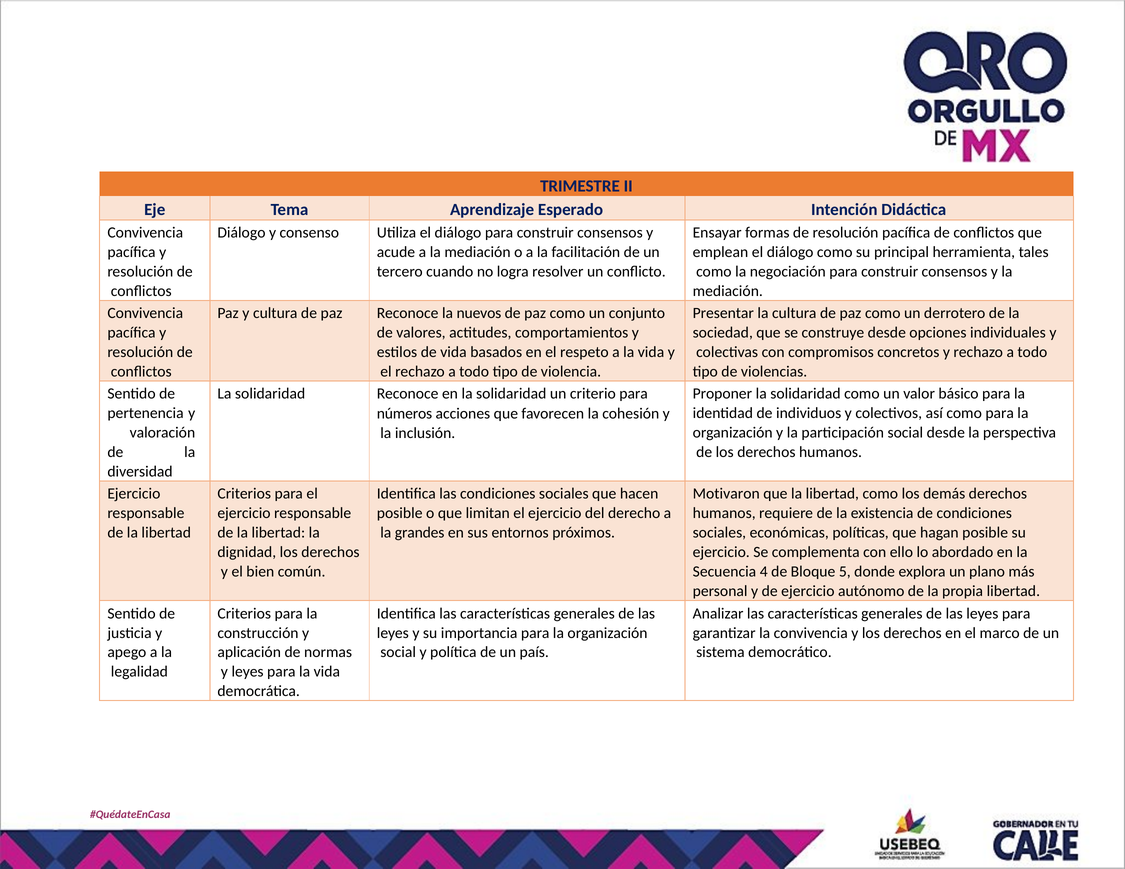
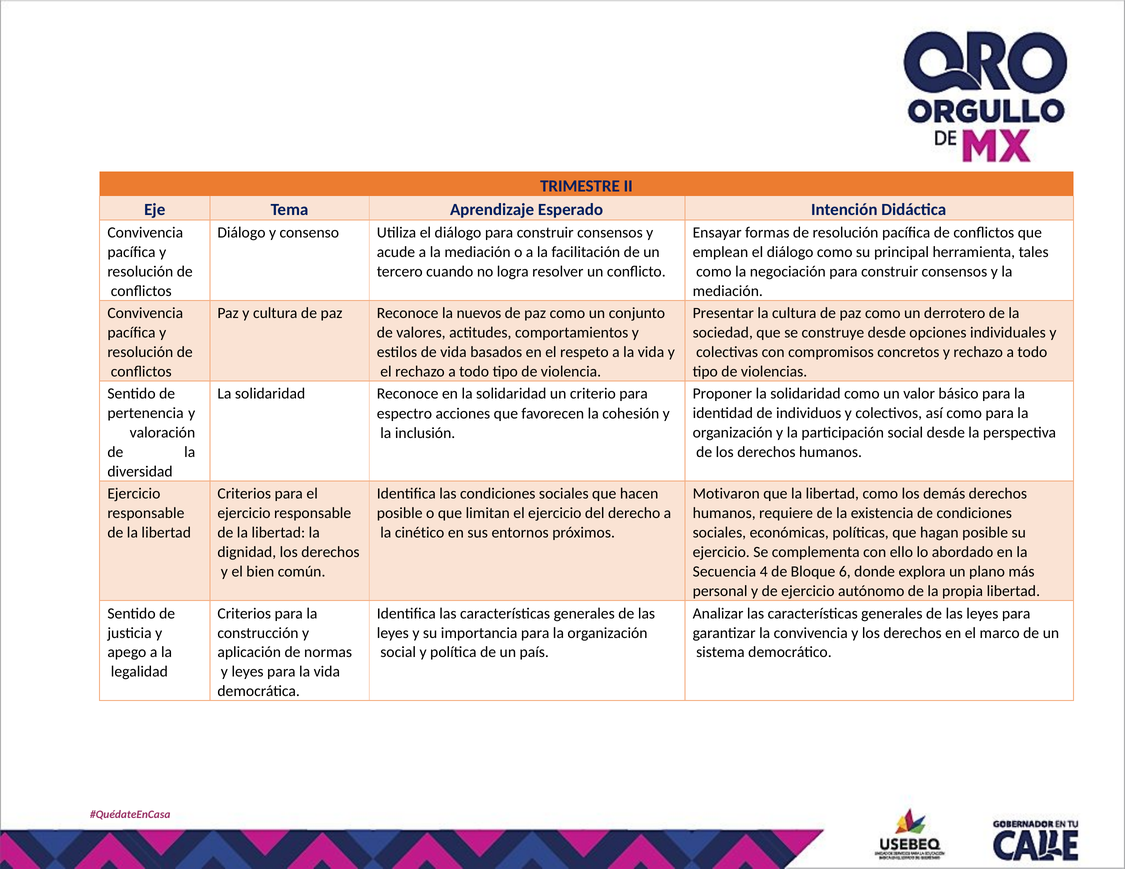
números: números -> espectro (404, 414)
grandes: grandes -> cinético (420, 533)
5: 5 -> 6 (845, 572)
